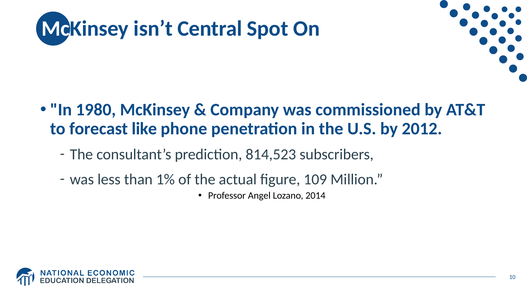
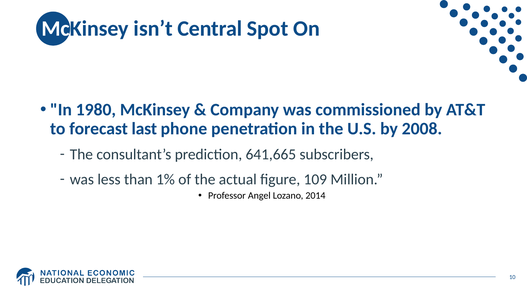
like: like -> last (144, 129)
2012: 2012 -> 2008 (422, 129)
814,523: 814,523 -> 641,665 (271, 155)
